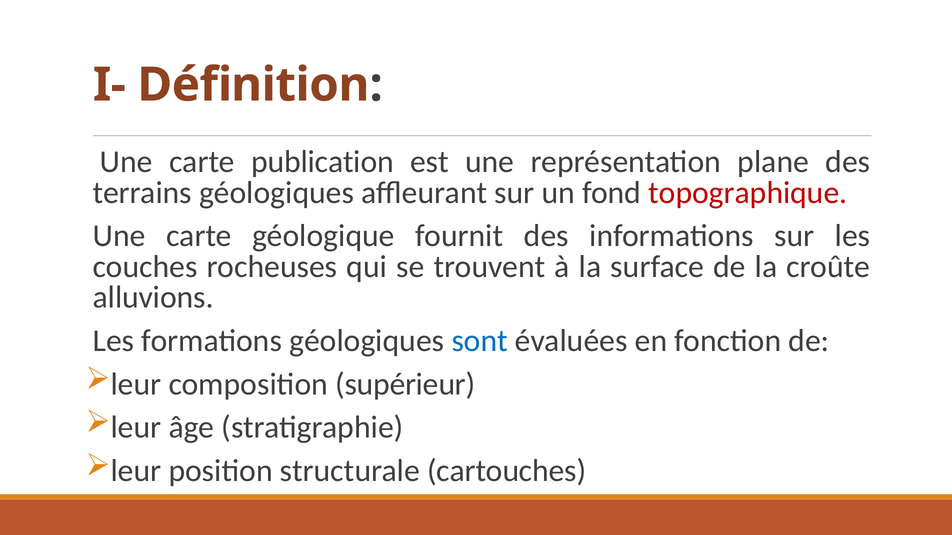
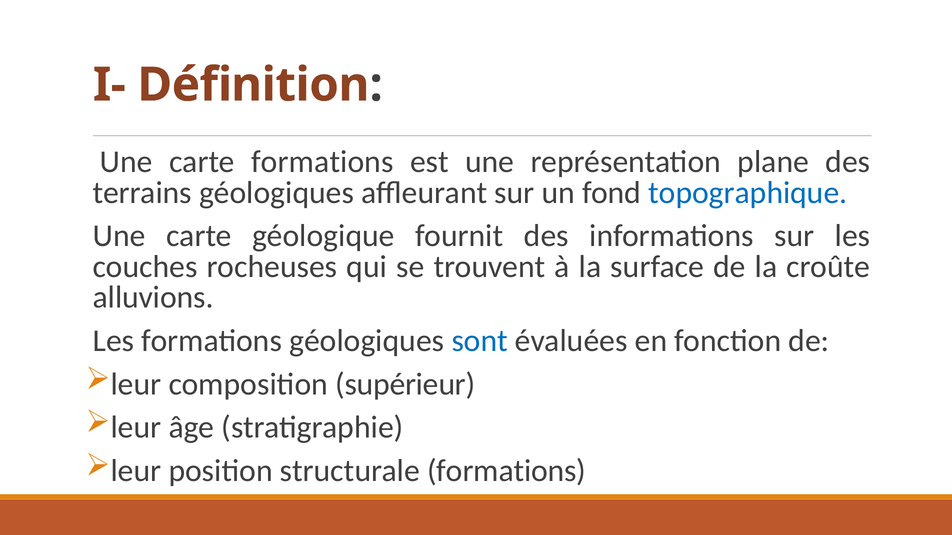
carte publication: publication -> formations (322, 162)
topographique colour: red -> blue (748, 193)
structurale cartouches: cartouches -> formations (507, 471)
